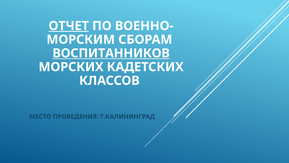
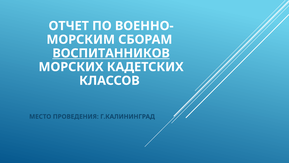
ОТЧЕТ underline: present -> none (69, 26)
